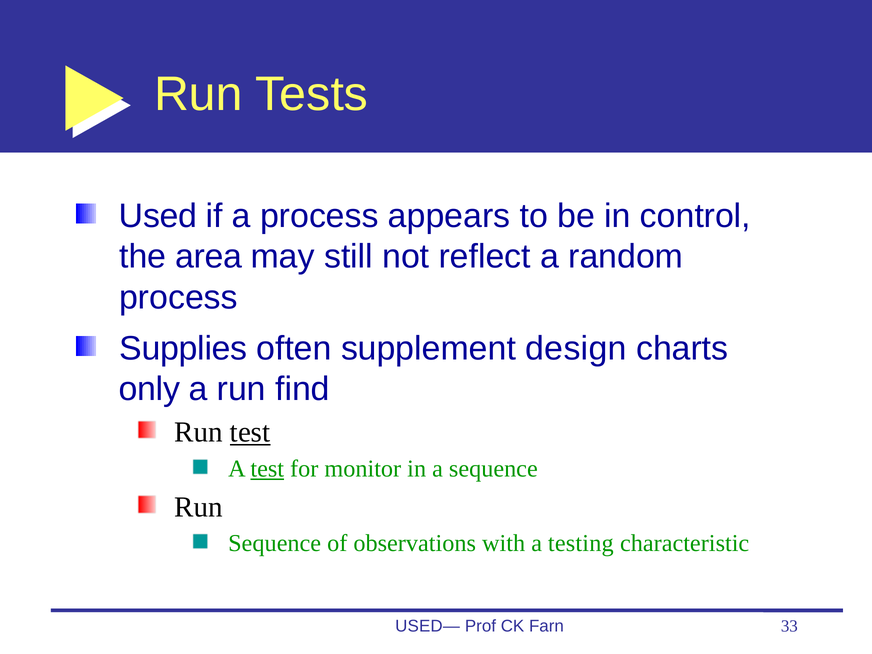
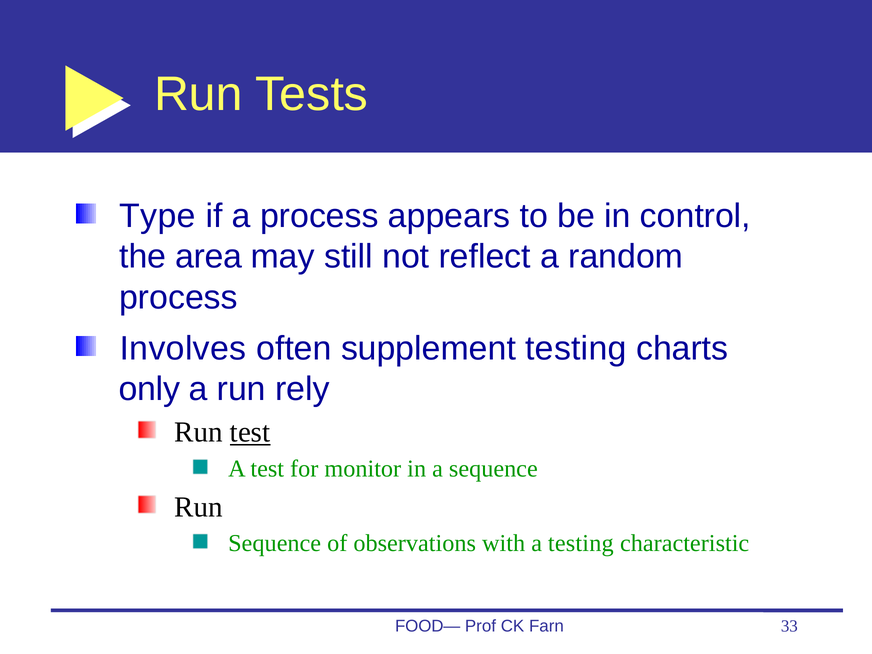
Used: Used -> Type (158, 216)
Supplies: Supplies -> Involves (183, 348)
supplement design: design -> testing (576, 348)
find: find -> rely (302, 389)
test underline: present -> none (267, 469)
USED—: USED— -> FOOD— (428, 626)
